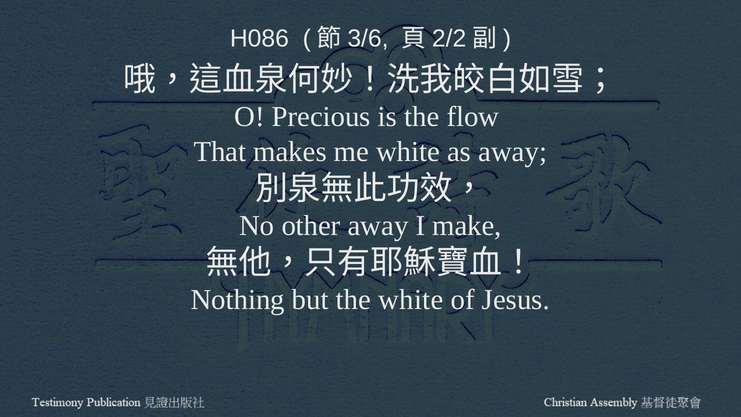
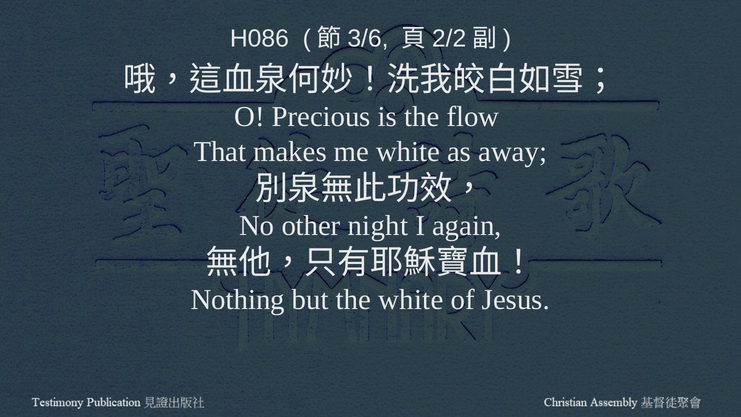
other away: away -> night (378, 226)
make: make -> again (467, 226)
